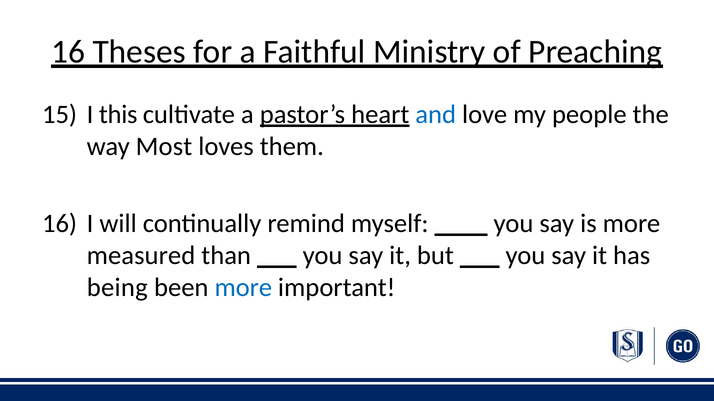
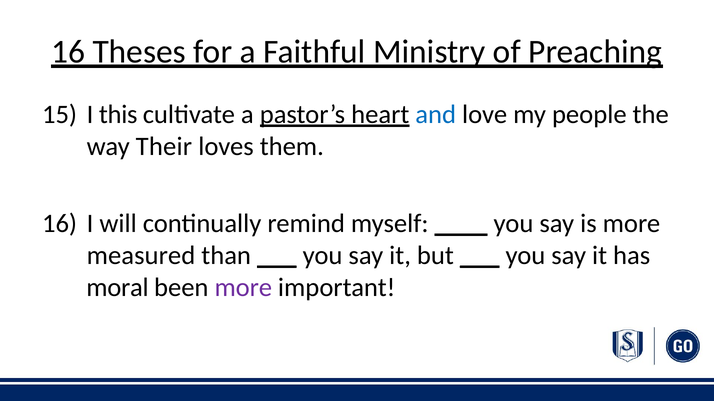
Most: Most -> Their (164, 147)
being: being -> moral (117, 288)
more colour: blue -> purple (243, 288)
